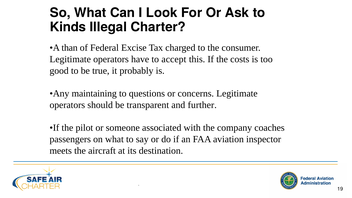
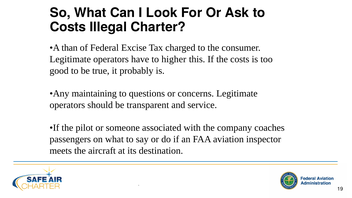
Kinds: Kinds -> Costs (68, 27)
accept: accept -> higher (174, 59)
further: further -> service (202, 105)
